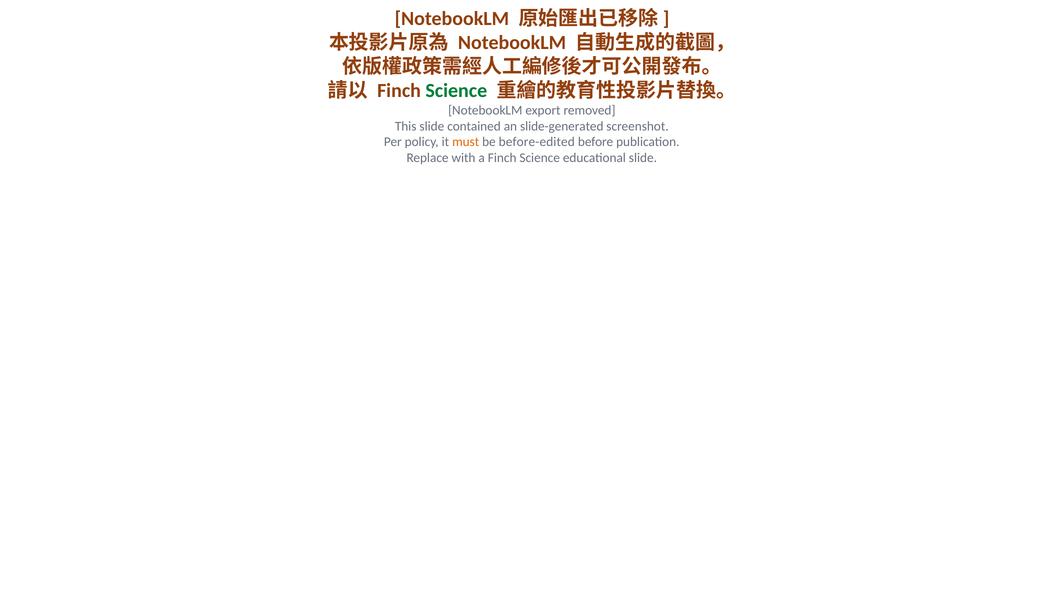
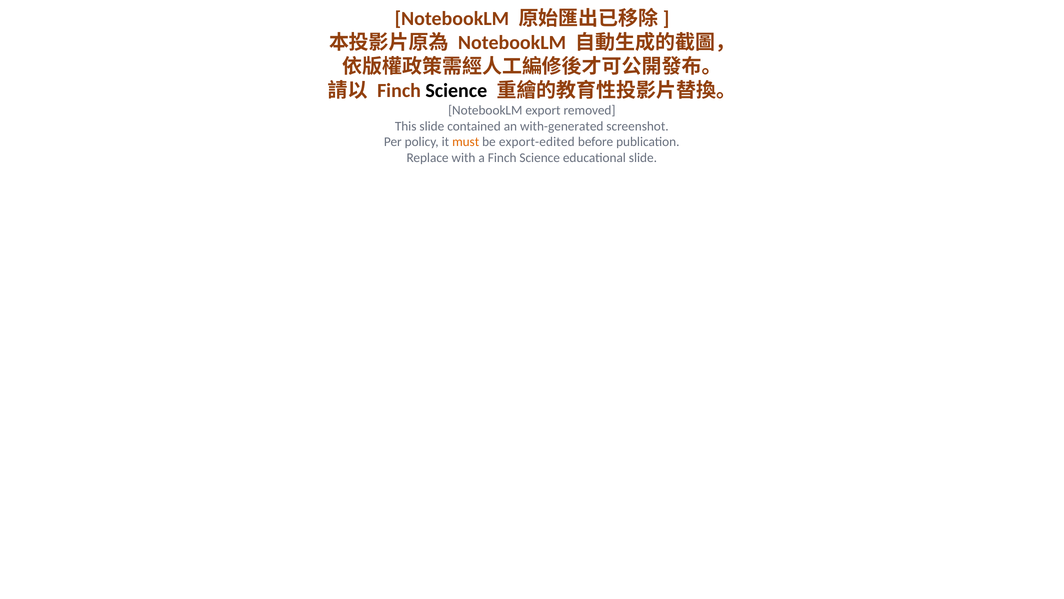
Science colour: green -> black (456, 91)
slide-generated: slide-generated -> with-generated (562, 126)
before-edited: before-edited -> export-edited (537, 142)
